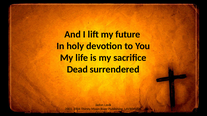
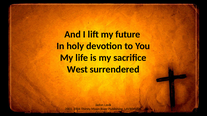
Dead: Dead -> West (77, 70)
